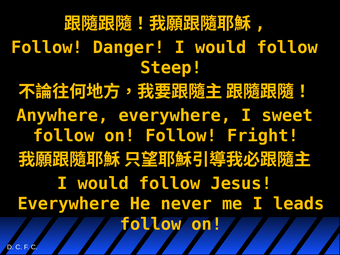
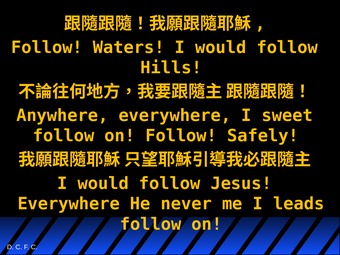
Danger: Danger -> Waters (129, 47)
Steep: Steep -> Hills (171, 68)
Fright: Fright -> Safely (263, 136)
